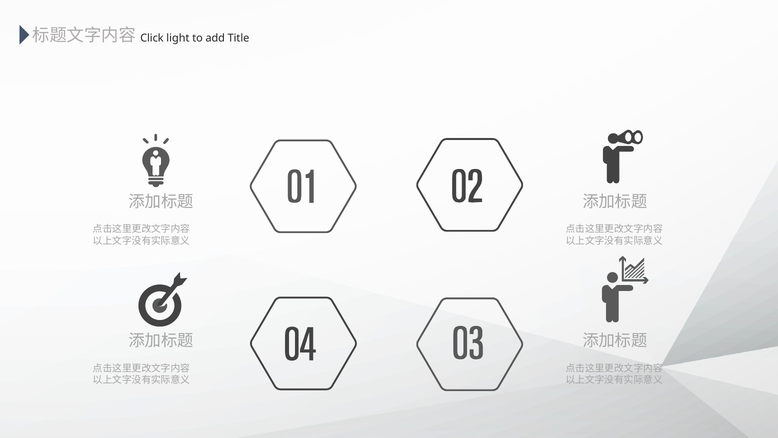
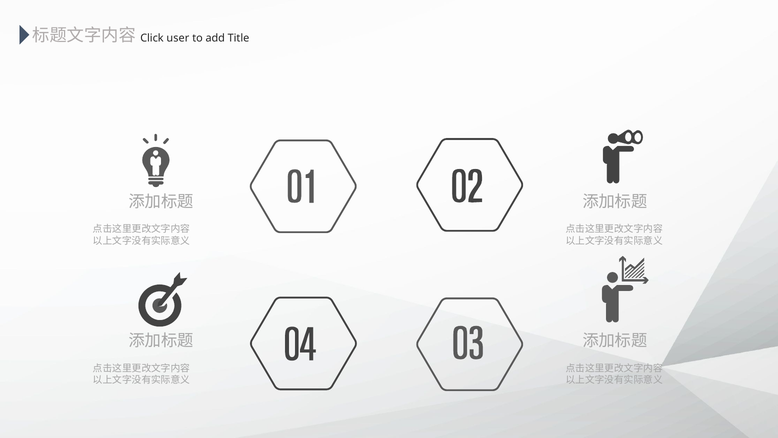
light: light -> user (178, 38)
